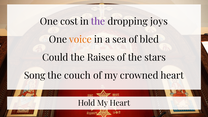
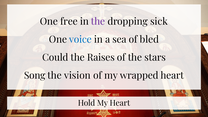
cost: cost -> free (69, 22)
joys: joys -> sick (159, 22)
voice colour: orange -> blue (80, 40)
couch: couch -> vision (77, 76)
crowned: crowned -> wrapped (139, 76)
